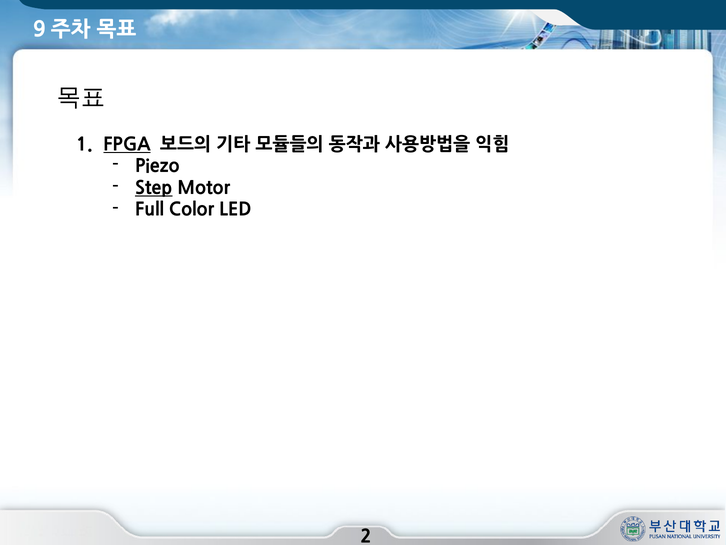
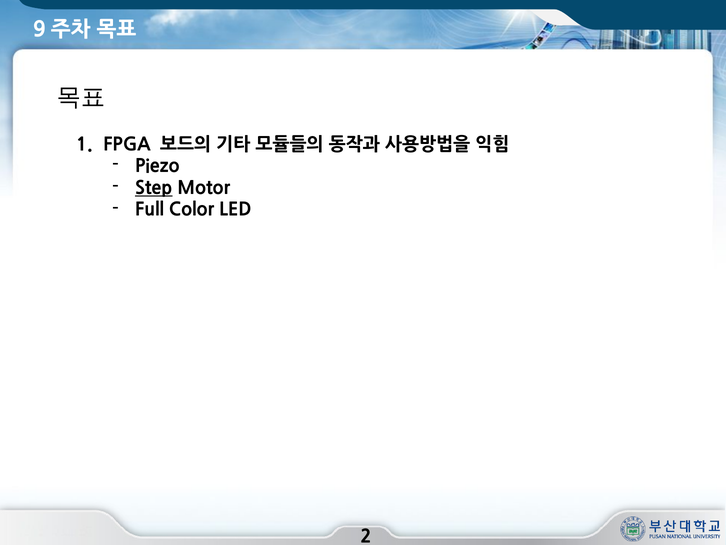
FPGA underline: present -> none (127, 144)
